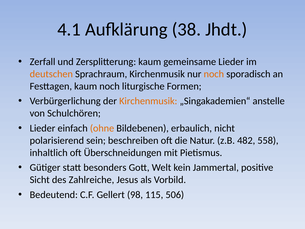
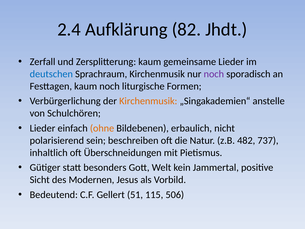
4.1: 4.1 -> 2.4 (69, 30)
38: 38 -> 82 (186, 30)
deutschen colour: orange -> blue (51, 74)
noch colour: orange -> purple (214, 74)
558: 558 -> 737 (268, 140)
Zahlreiche: Zahlreiche -> Modernen (91, 180)
98: 98 -> 51 (135, 195)
